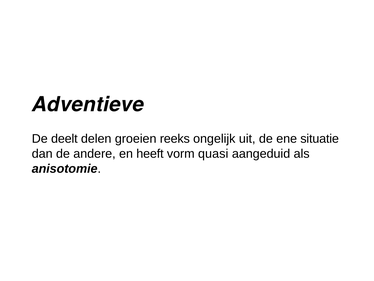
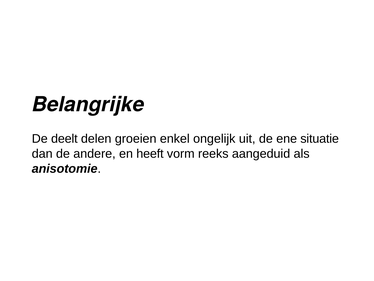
Adventieve: Adventieve -> Belangrijke (88, 104)
reeks: reeks -> enkel (175, 139)
quasi: quasi -> reeks (213, 154)
